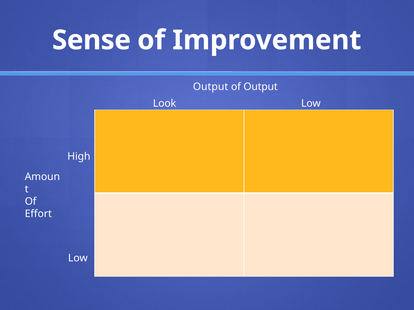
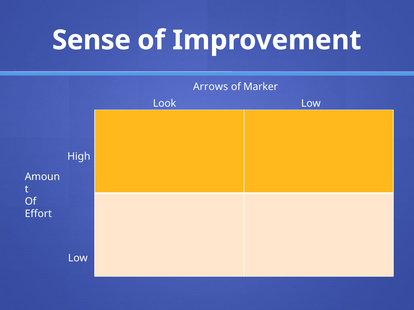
Output: Output -> Arrows (211, 87)
of Output: Output -> Marker (261, 87)
